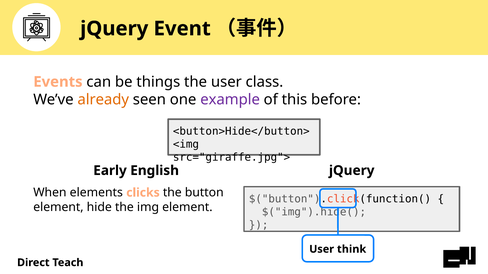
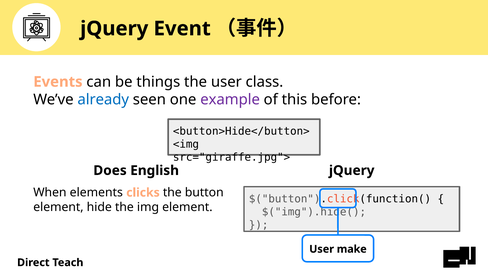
already colour: orange -> blue (103, 100)
Early: Early -> Does (110, 171)
think: think -> make (352, 250)
